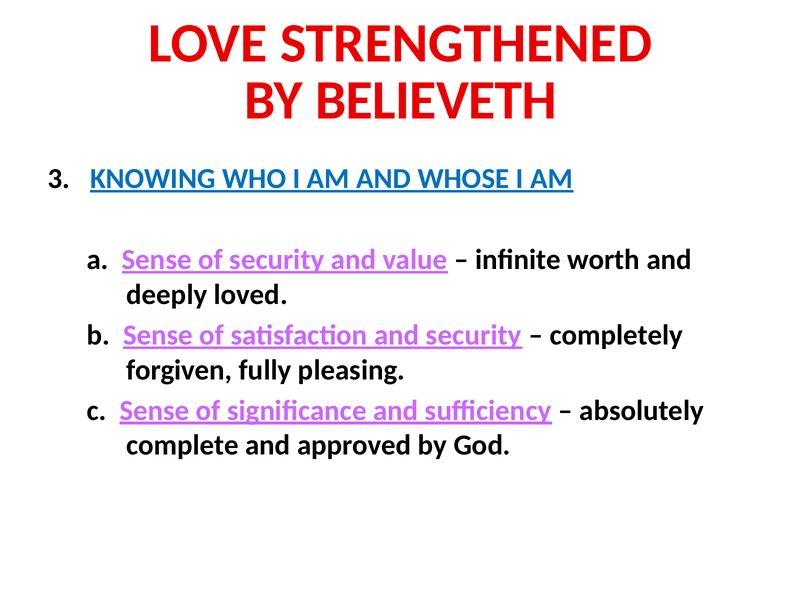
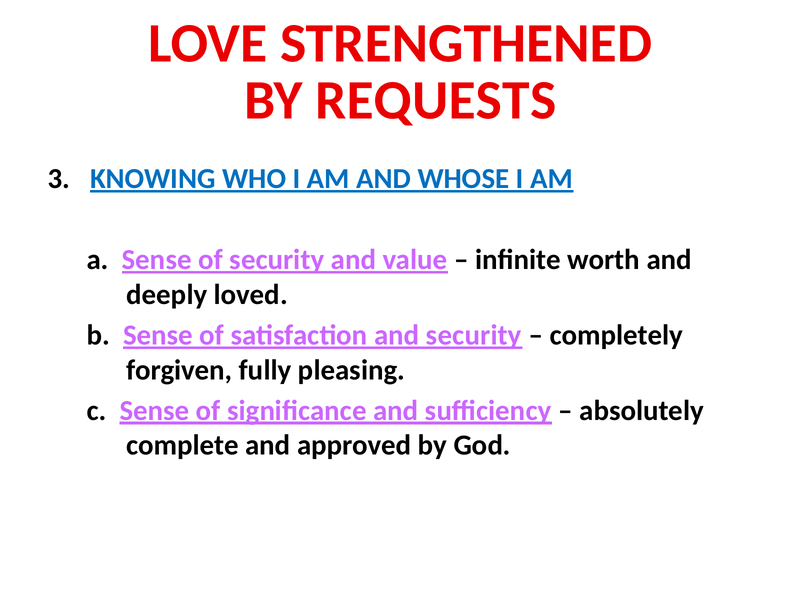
BELIEVETH: BELIEVETH -> REQUESTS (436, 100)
